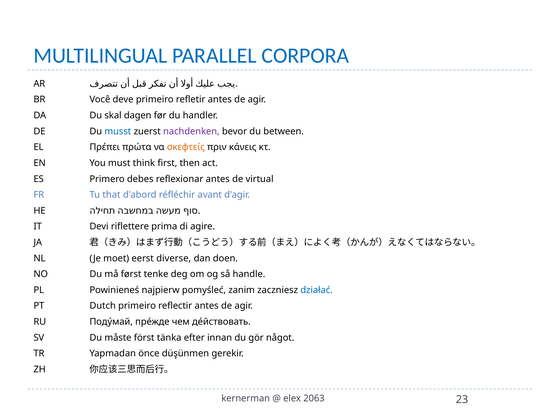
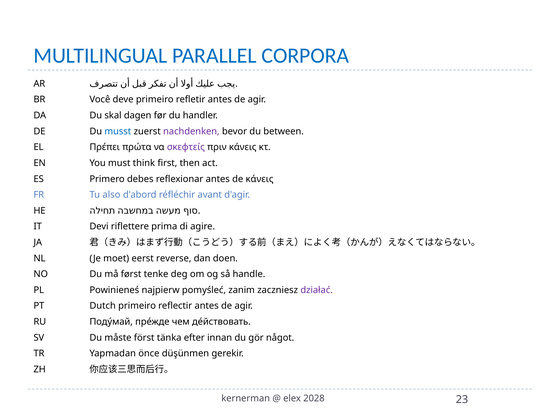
σκεφτείς colour: orange -> purple (186, 147)
de virtual: virtual -> κάνεις (260, 179)
that: that -> also (111, 195)
diverse: diverse -> reverse (174, 258)
działać colour: blue -> purple (317, 290)
2063: 2063 -> 2028 (314, 398)
